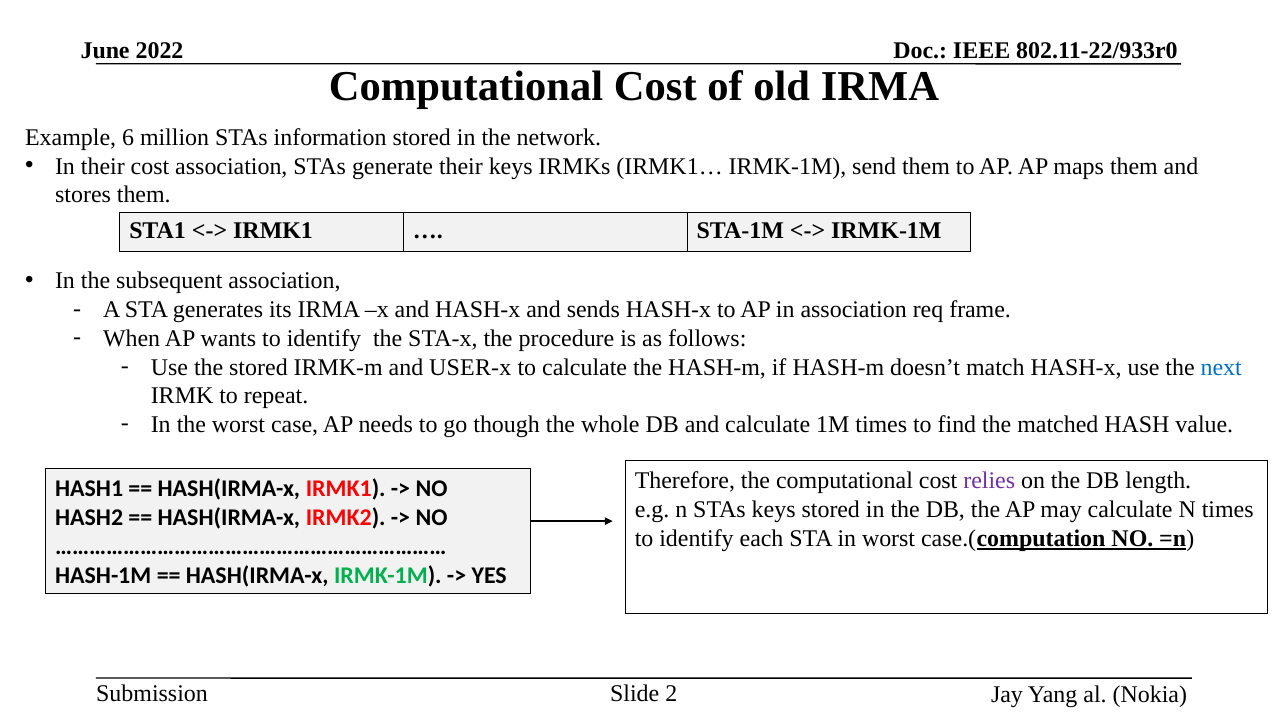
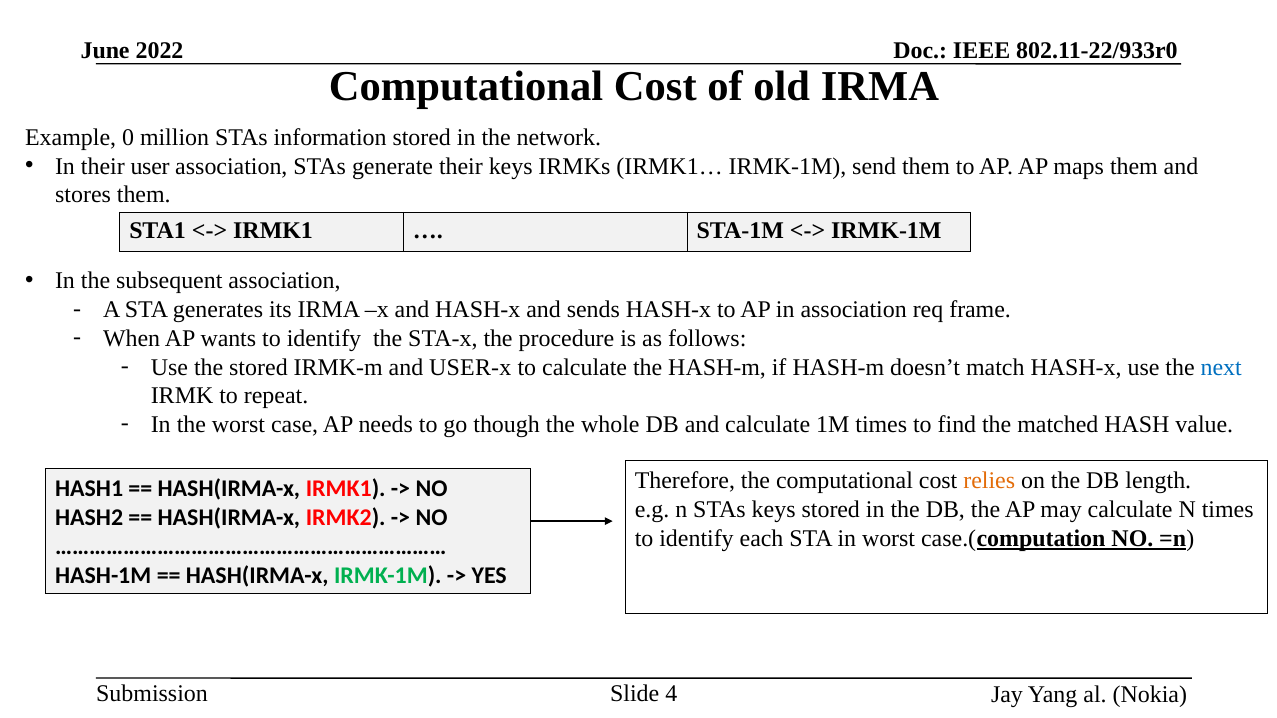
6: 6 -> 0 (128, 137)
their cost: cost -> user (150, 166)
relies colour: purple -> orange (989, 481)
2: 2 -> 4 (671, 694)
